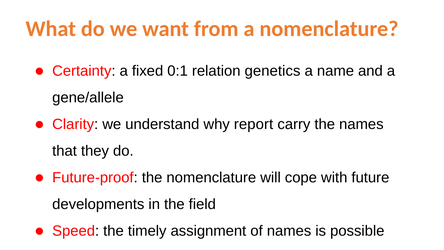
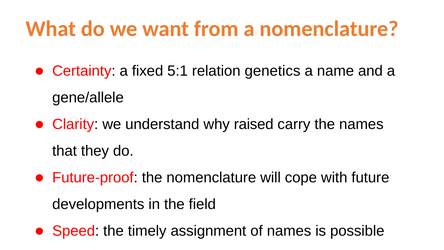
0:1: 0:1 -> 5:1 (178, 71)
report: report -> raised (254, 124)
